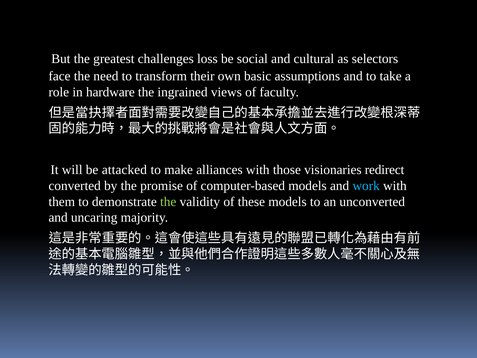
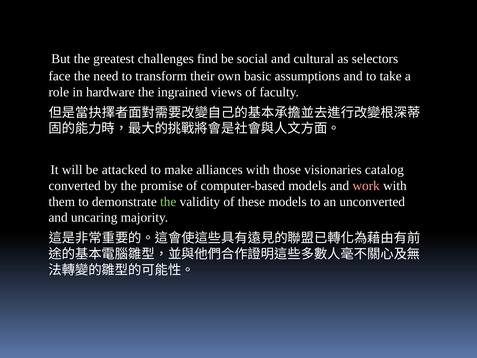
loss: loss -> find (207, 59)
redirect: redirect -> catalog (384, 170)
work colour: light blue -> pink (366, 186)
